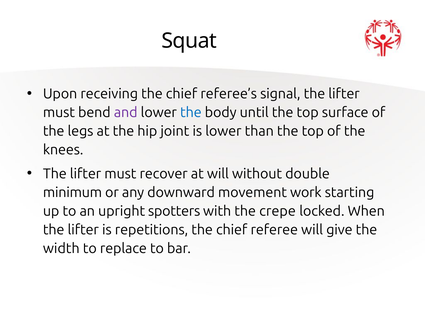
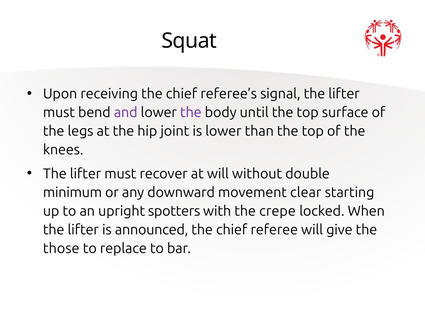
the colour: blue -> purple (191, 112)
work: work -> clear (306, 192)
repetitions: repetitions -> announced (152, 230)
width: width -> those (61, 248)
